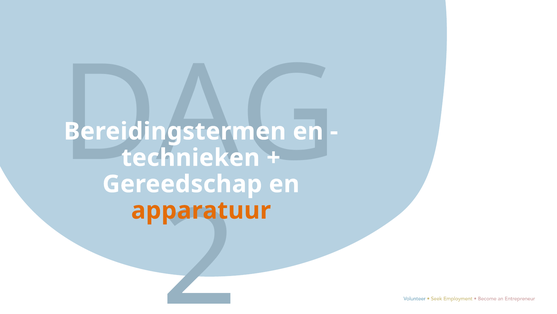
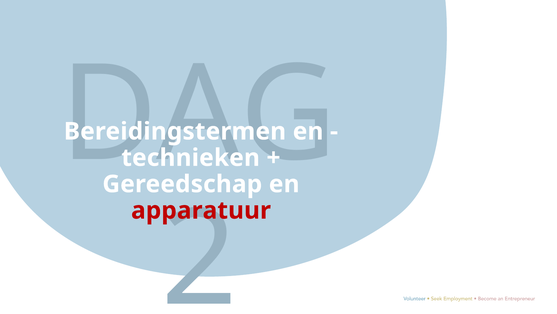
apparatuur colour: orange -> red (201, 210)
